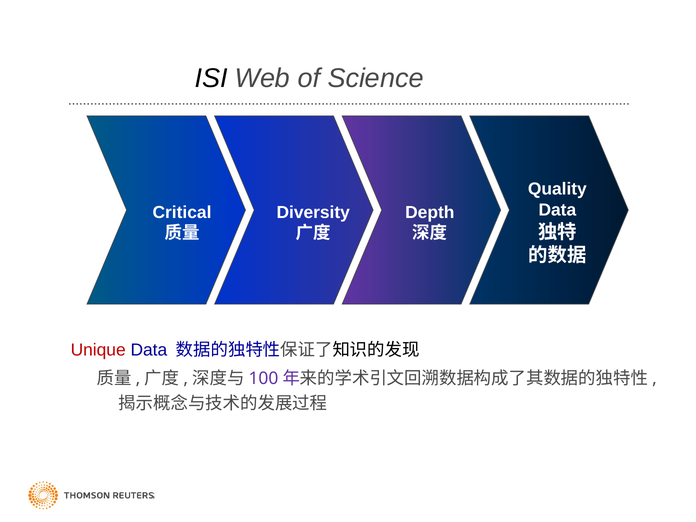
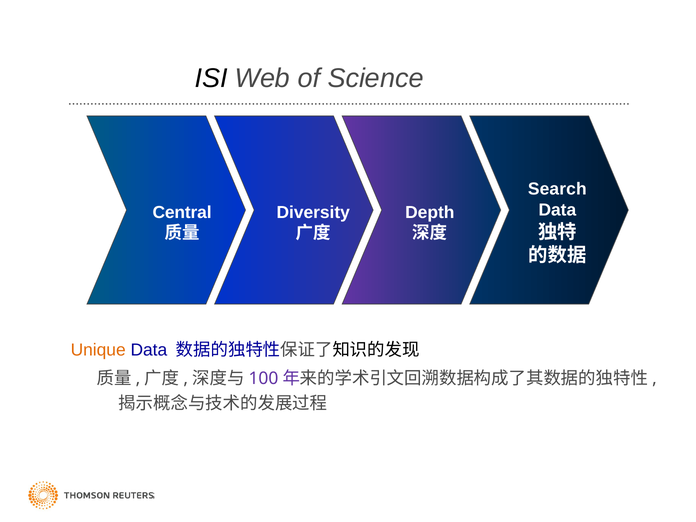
Quality: Quality -> Search (557, 189)
Critical: Critical -> Central (182, 212)
Unique colour: red -> orange (98, 350)
